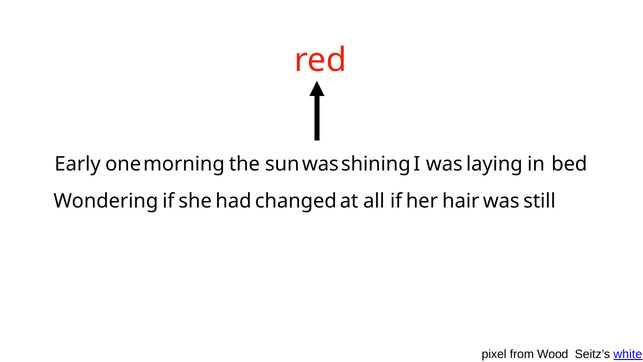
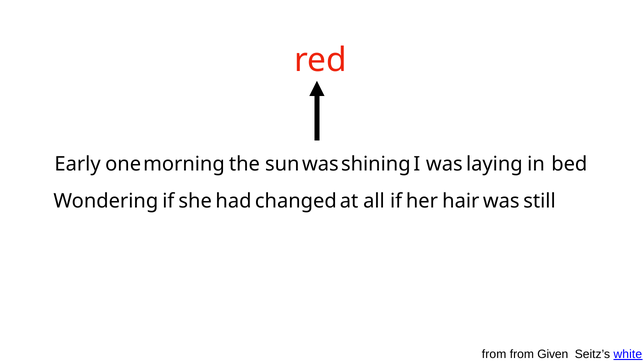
pixel: pixel -> from (494, 354)
Wood: Wood -> Given (553, 354)
